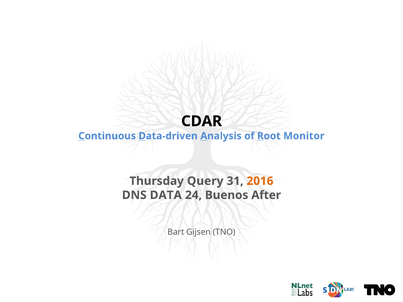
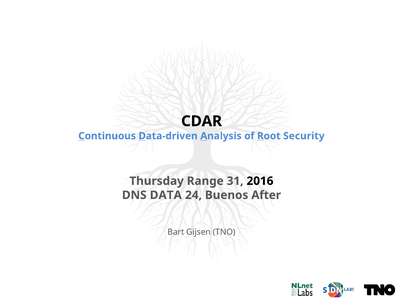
Monitor: Monitor -> Security (304, 136)
Query: Query -> Range (205, 181)
2016 colour: orange -> black (260, 181)
